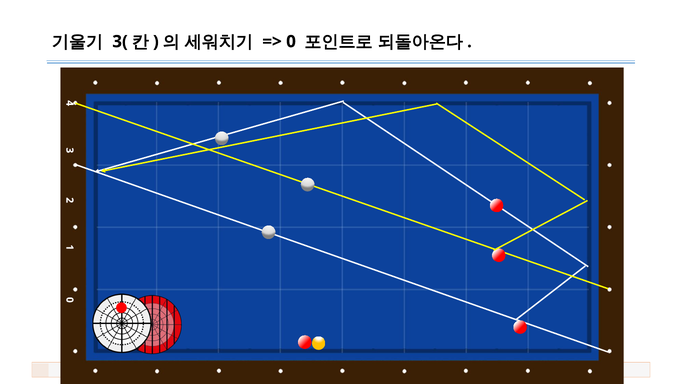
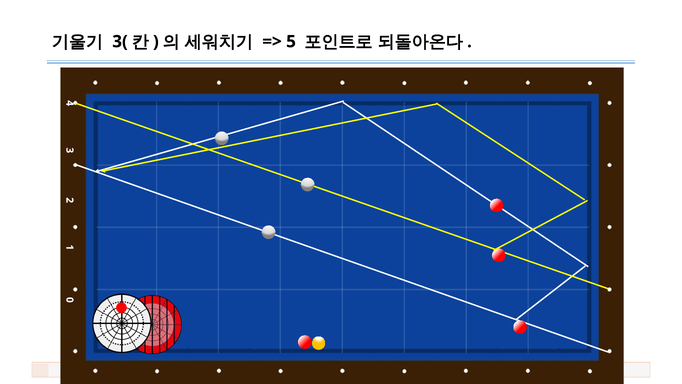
0: 0 -> 5 (291, 42)
